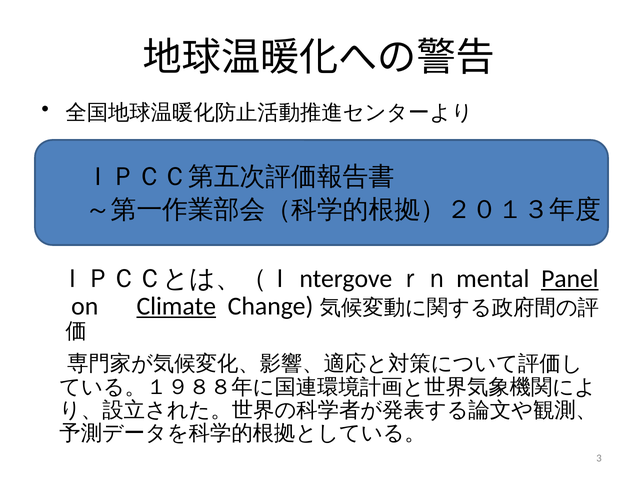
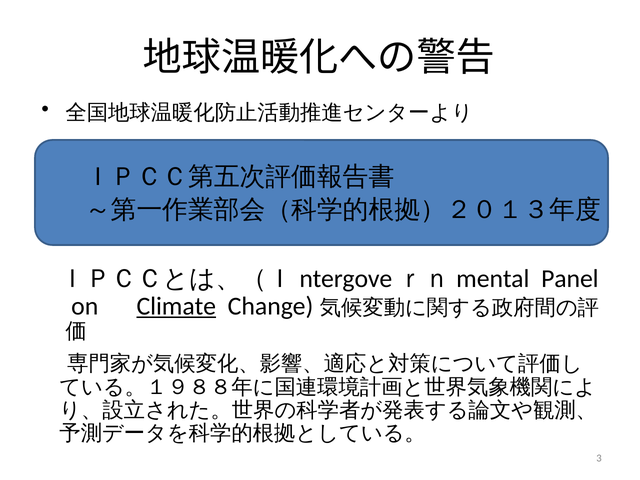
Panel underline: present -> none (570, 279)
